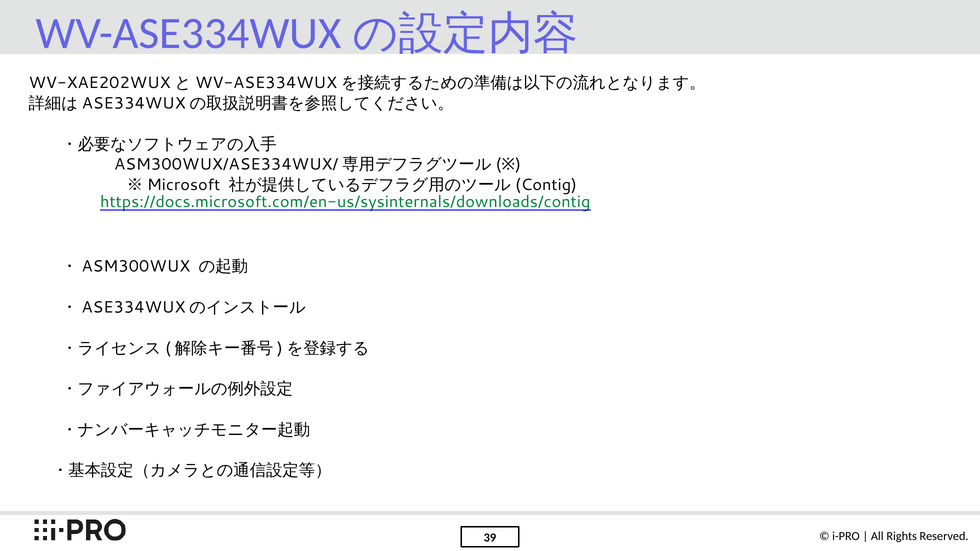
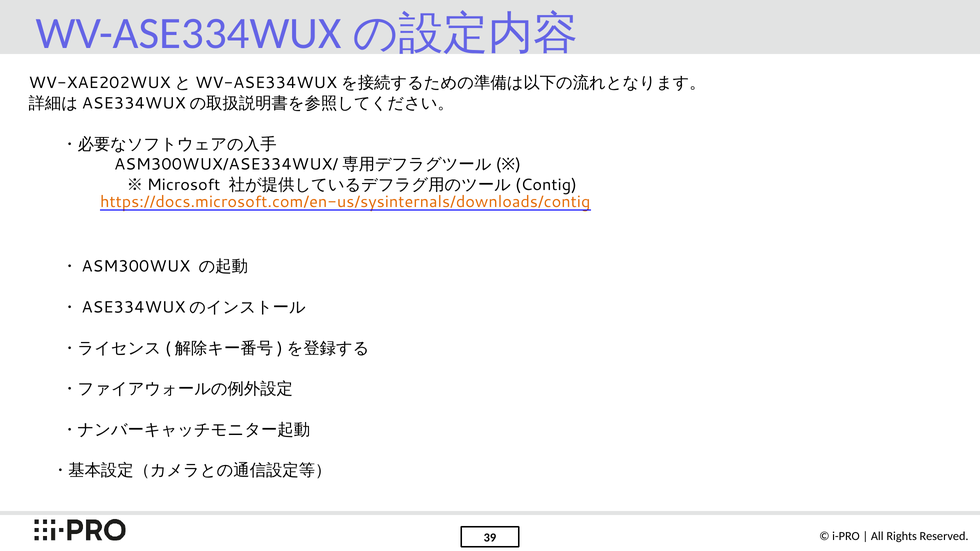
https://docs.microsoft.com/en-us/sysinternals/downloads/contig colour: green -> orange (345, 202)
